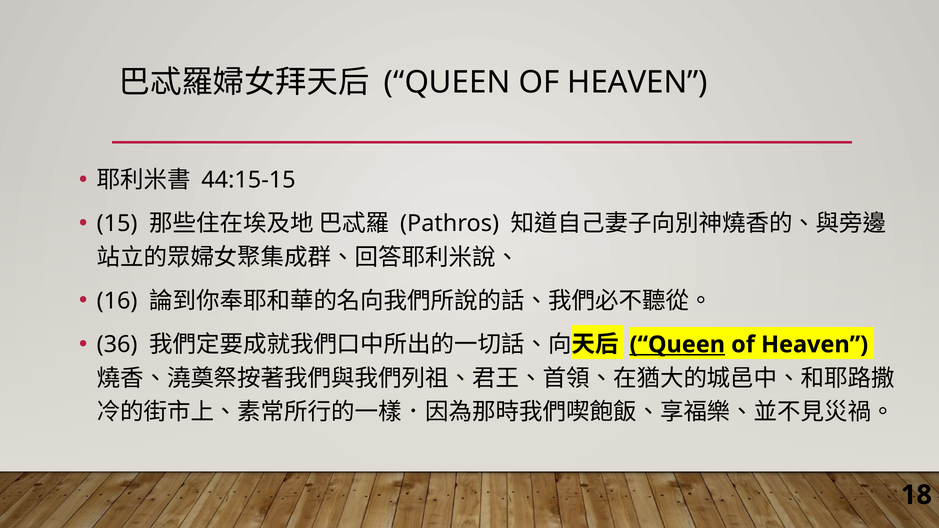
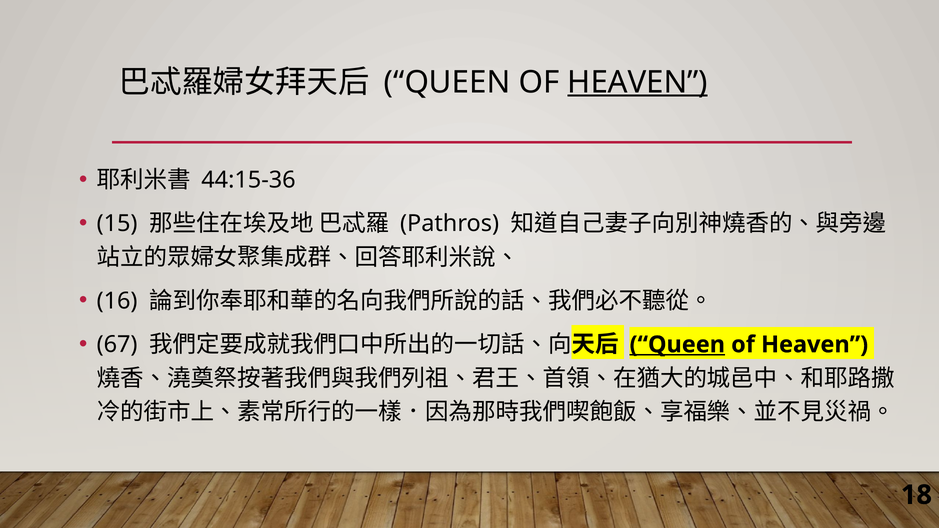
HEAVEN underline: none -> present (638, 82)
44:15-15: 44:15-15 -> 44:15-36 (248, 180)
36: 36 -> 67 (117, 345)
